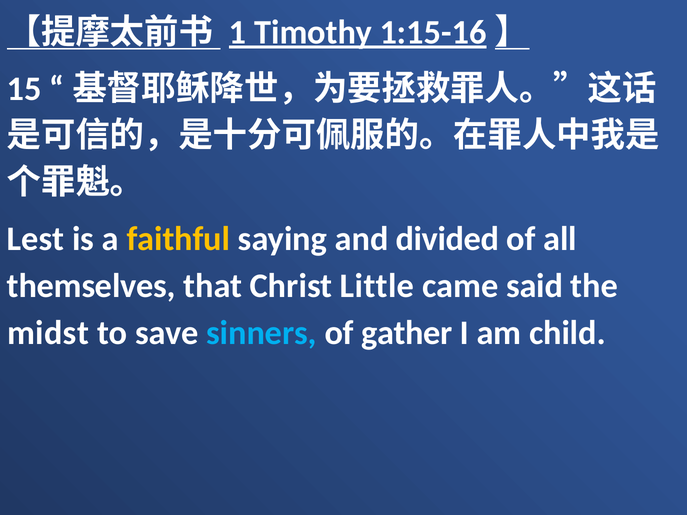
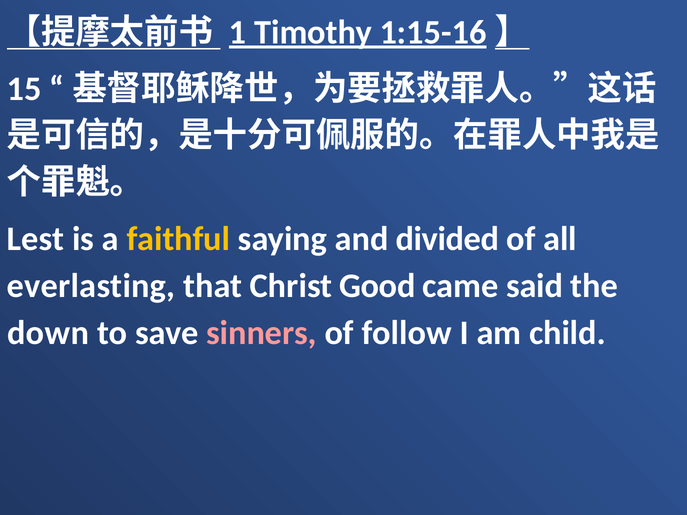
themselves: themselves -> everlasting (91, 286)
Little: Little -> Good (377, 286)
midst: midst -> down (48, 333)
sinners colour: light blue -> pink (262, 333)
gather: gather -> follow (407, 333)
